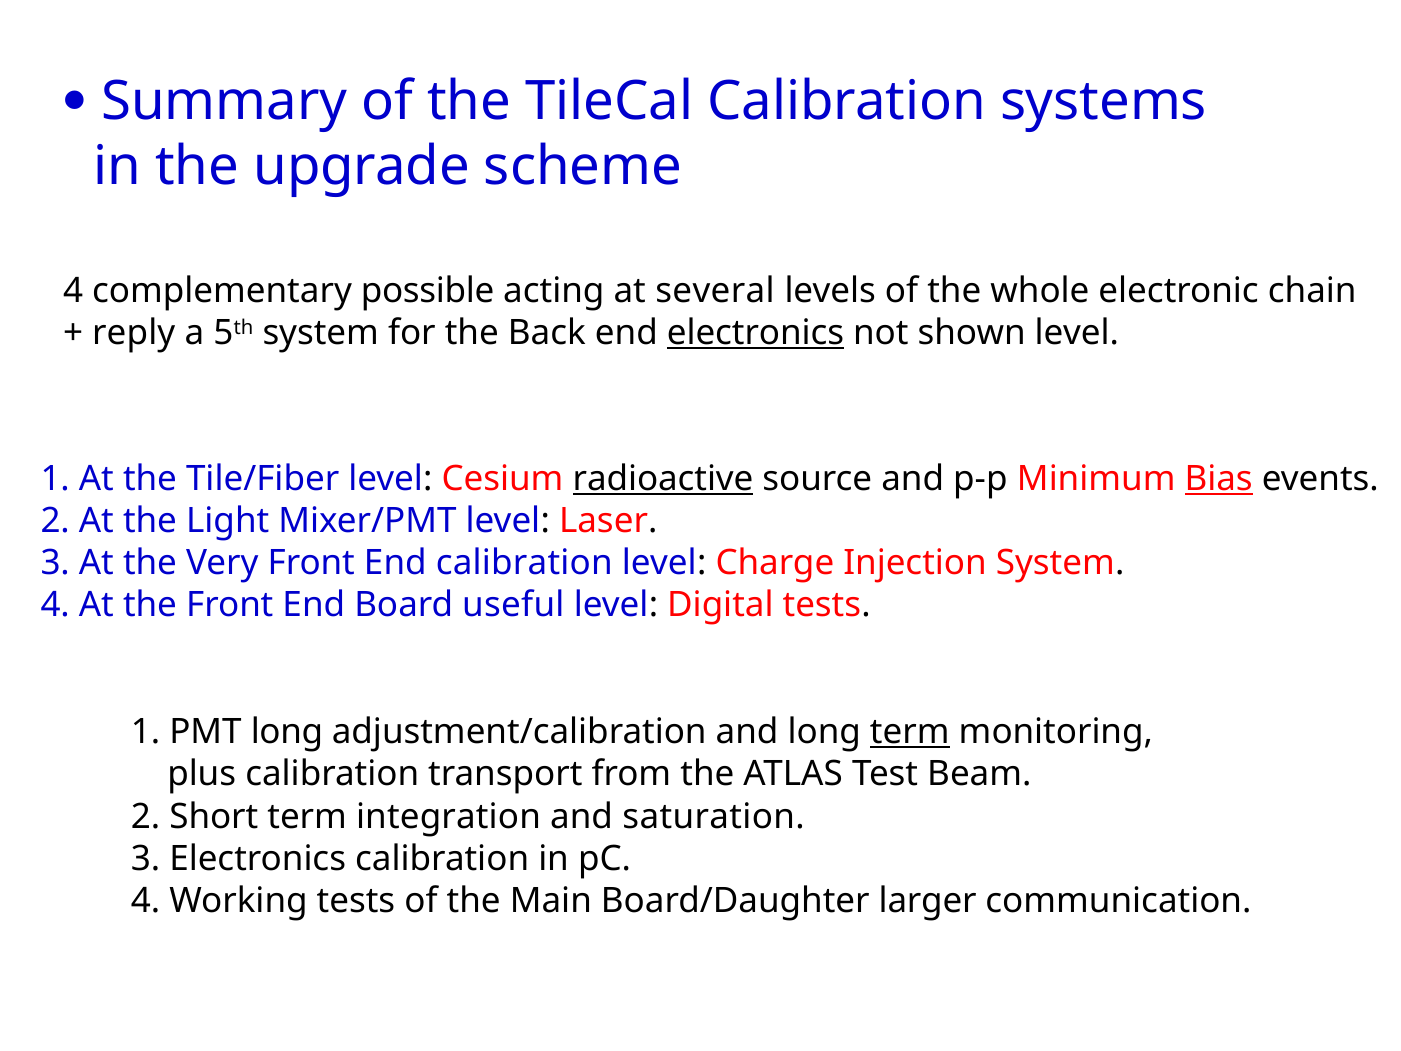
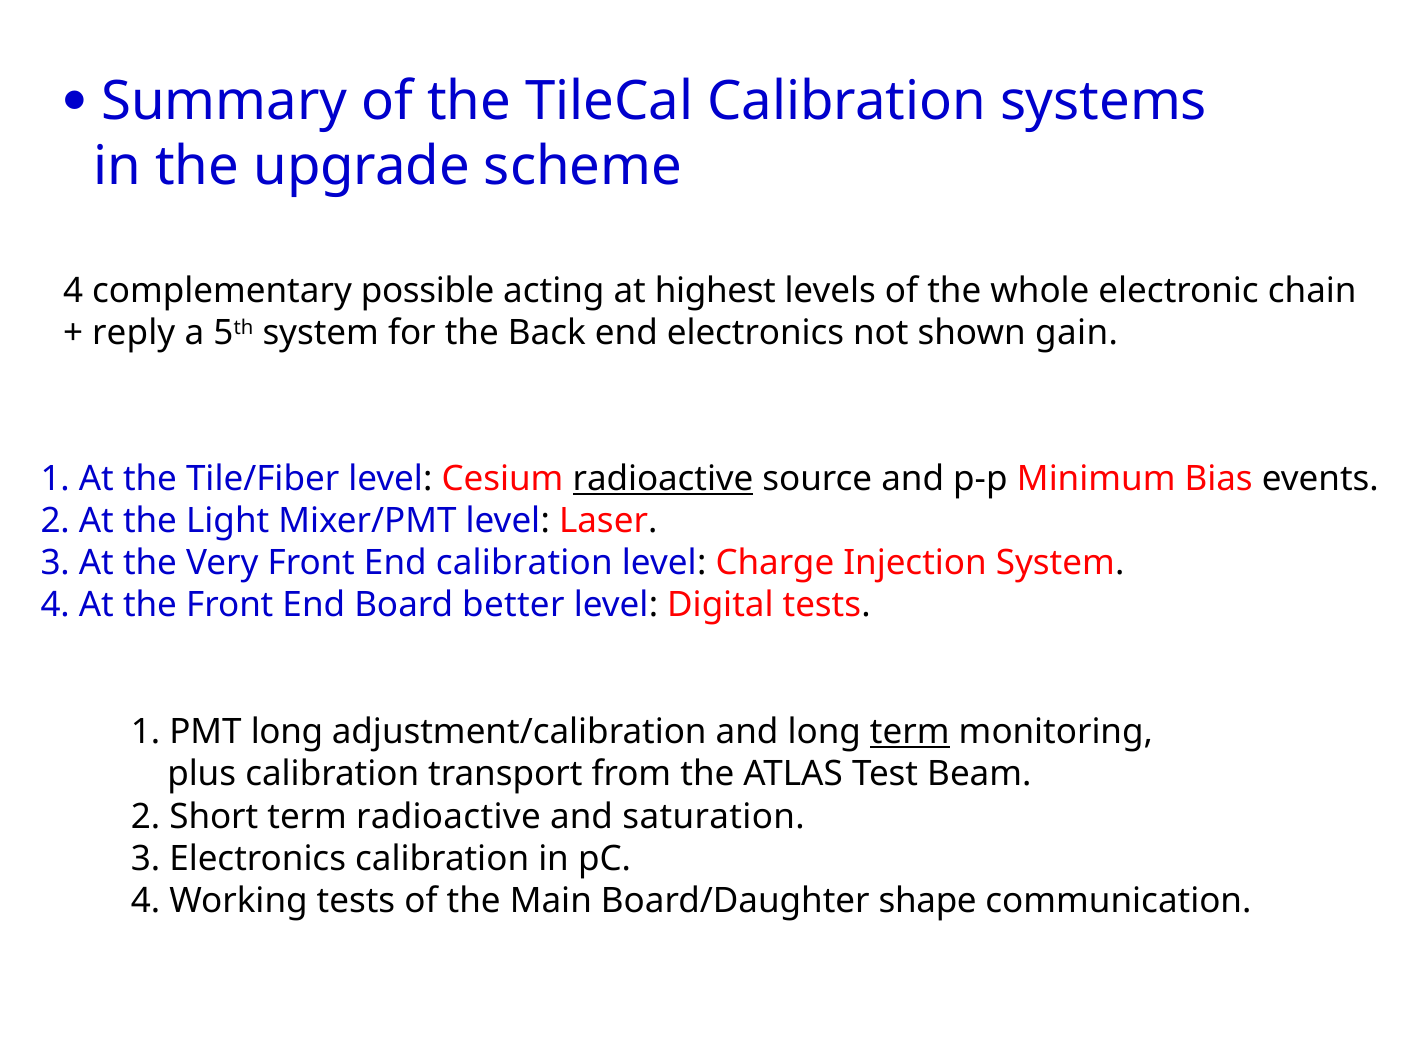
several: several -> highest (715, 291)
electronics underline: present -> none (756, 333)
shown level: level -> gain (1077, 333)
Bias underline: present -> none (1219, 478)
useful: useful -> better (513, 605)
term integration: integration -> radioactive (448, 816)
larger: larger -> shape (928, 900)
